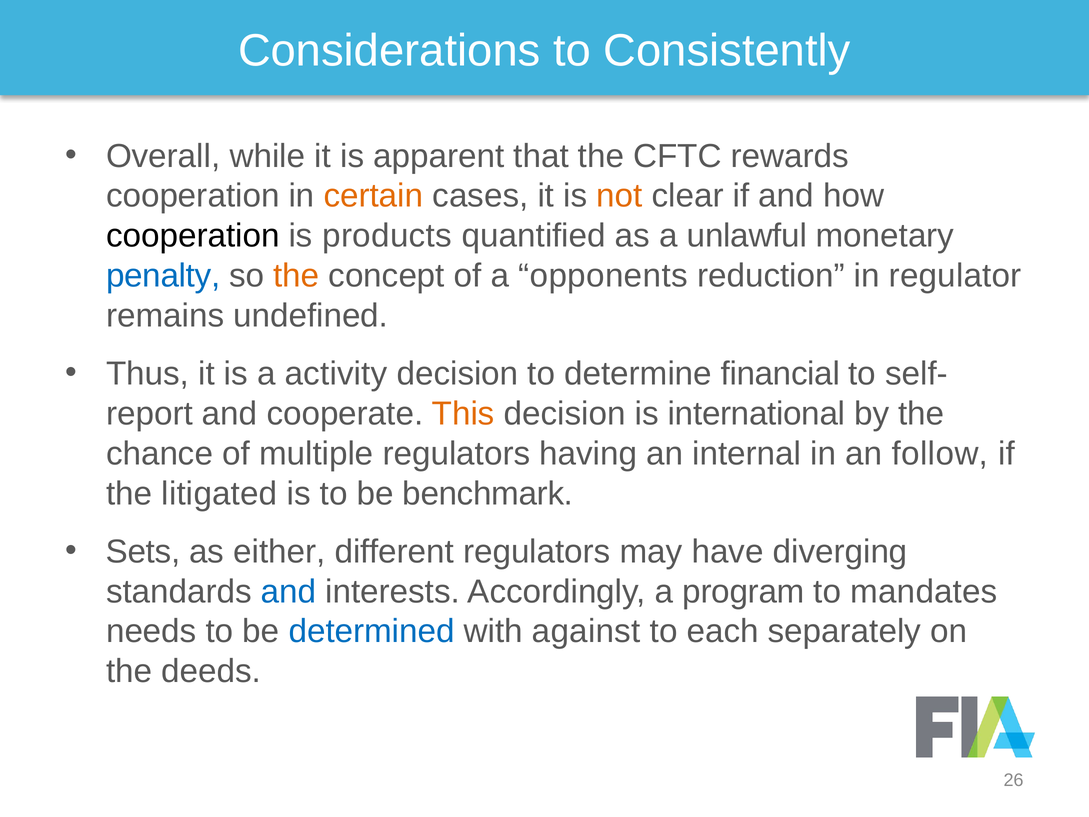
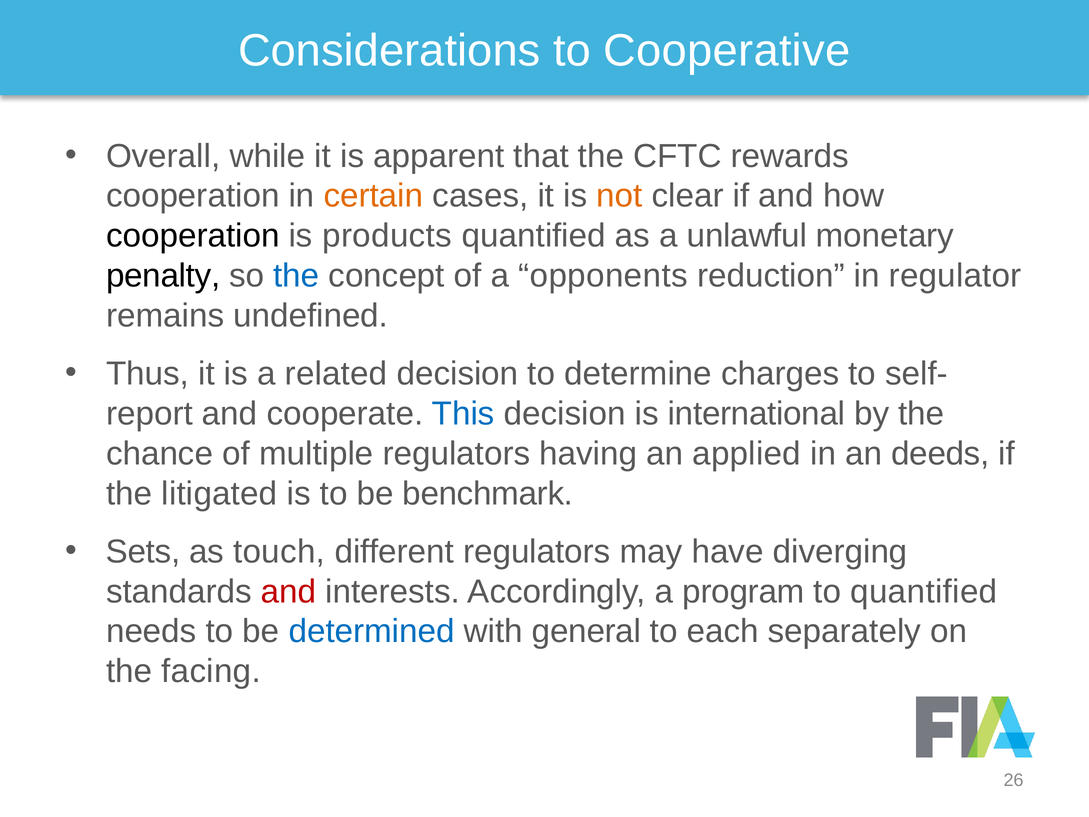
Consistently: Consistently -> Cooperative (727, 51)
penalty colour: blue -> black (163, 276)
the colour: orange -> blue (296, 276)
activity: activity -> related (336, 374)
financial: financial -> charges (780, 374)
This colour: orange -> blue (463, 414)
internal: internal -> applied (747, 454)
follow: follow -> deeds (940, 454)
either: either -> touch (279, 551)
and colour: blue -> red (289, 591)
to mandates: mandates -> quantified (924, 591)
against: against -> general (586, 631)
deeds: deeds -> facing (211, 671)
